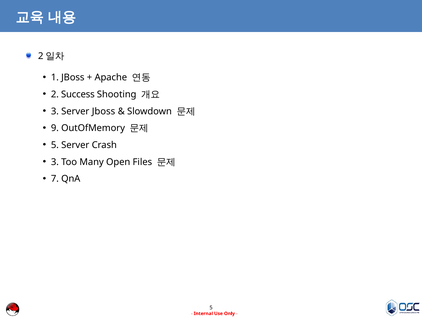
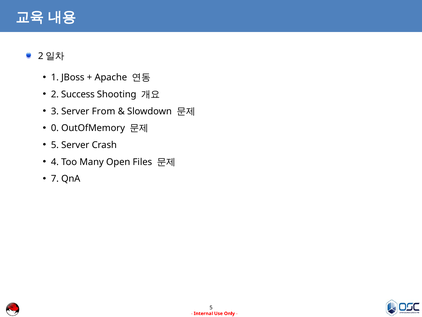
Server Jboss: Jboss -> From (104, 111)
9: 9 -> 0 (55, 128)
3: 3 -> 4 (55, 162)
